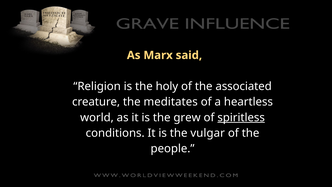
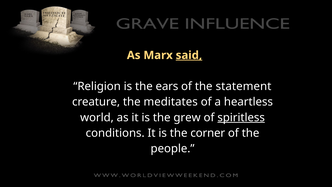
said underline: none -> present (189, 55)
holy: holy -> ears (167, 86)
associated: associated -> statement (244, 86)
vulgar: vulgar -> corner (208, 133)
